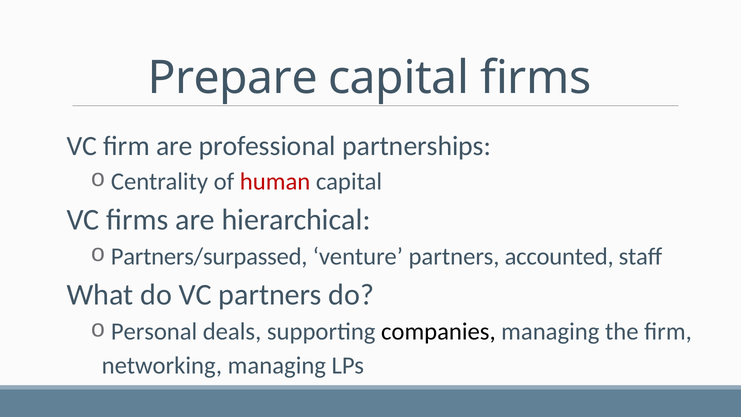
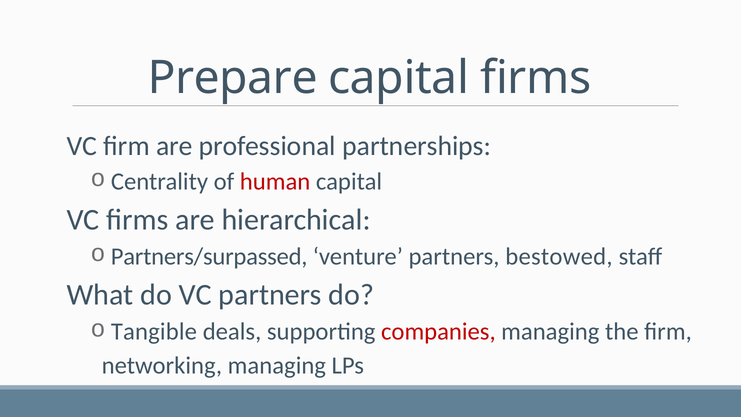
accounted: accounted -> bestowed (559, 257)
Personal: Personal -> Tangible (154, 332)
companies colour: black -> red (438, 332)
